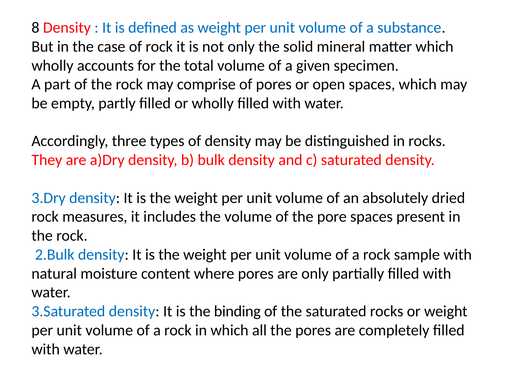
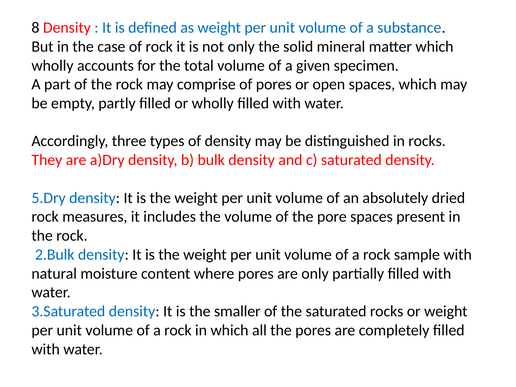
3.Dry: 3.Dry -> 5.Dry (49, 198)
binding: binding -> smaller (237, 311)
